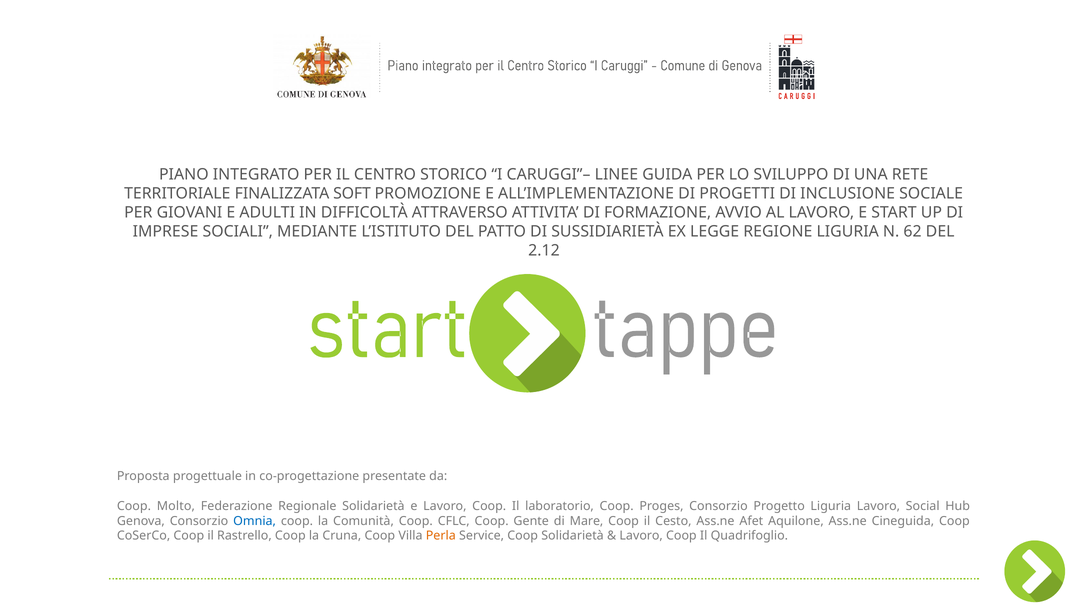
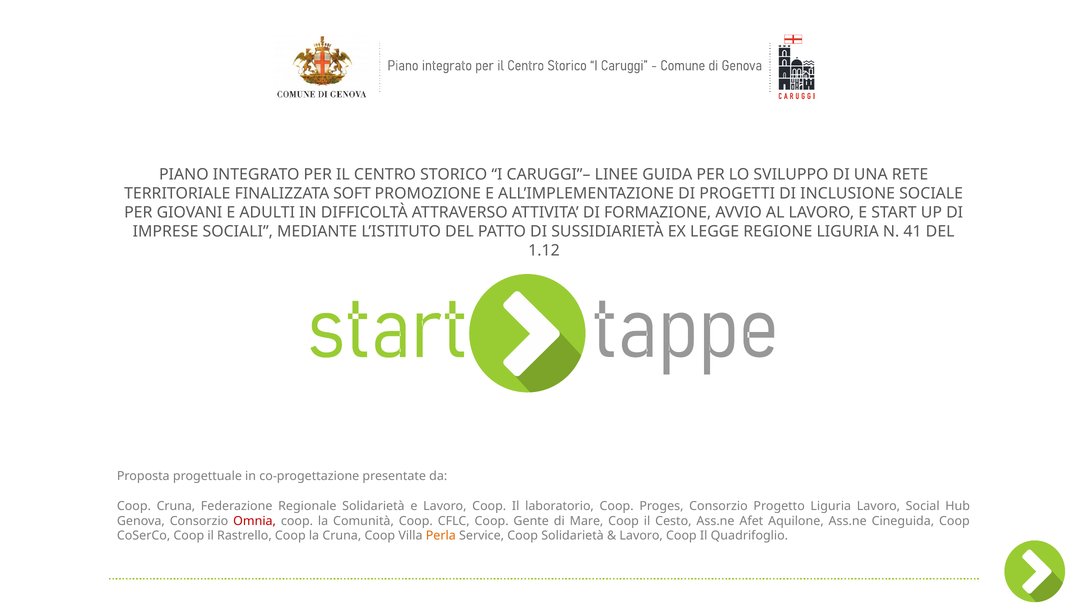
62: 62 -> 41 (913, 232)
2.12: 2.12 -> 1.12 (544, 251)
Coop Molto: Molto -> Cruna (176, 506)
Omnia colour: blue -> red (255, 521)
